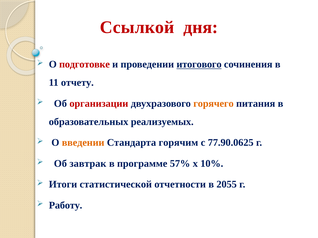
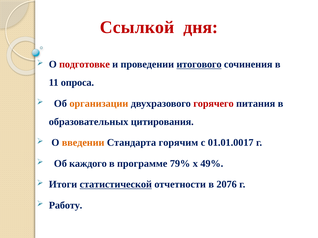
отчету: отчету -> опроса (77, 83)
организации colour: red -> orange (99, 104)
горячего colour: orange -> red (213, 104)
реализуемых: реализуемых -> цитирования (162, 122)
77.90.0625: 77.90.0625 -> 01.01.0017 (231, 143)
завтрак: завтрак -> каждого (88, 164)
57%: 57% -> 79% (180, 164)
10%: 10% -> 49% (212, 164)
статистической underline: none -> present (116, 185)
2055: 2055 -> 2076 (227, 185)
